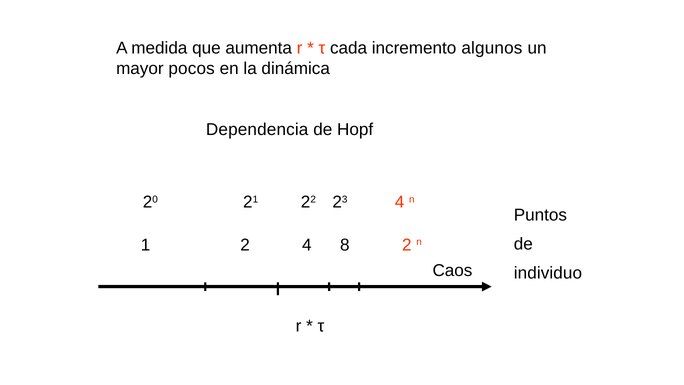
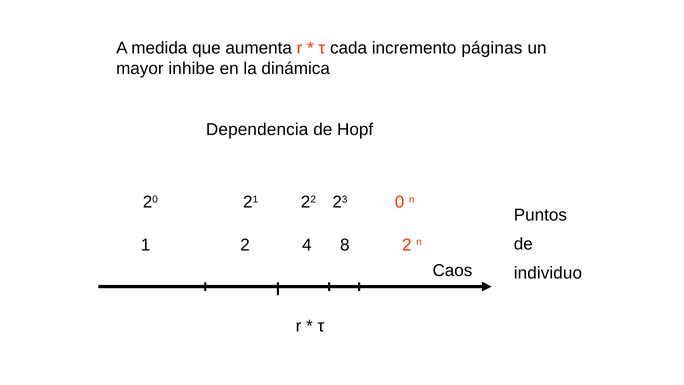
algunos: algunos -> páginas (492, 48)
pocos: pocos -> inhibe (192, 69)
23 4: 4 -> 0 (400, 202)
